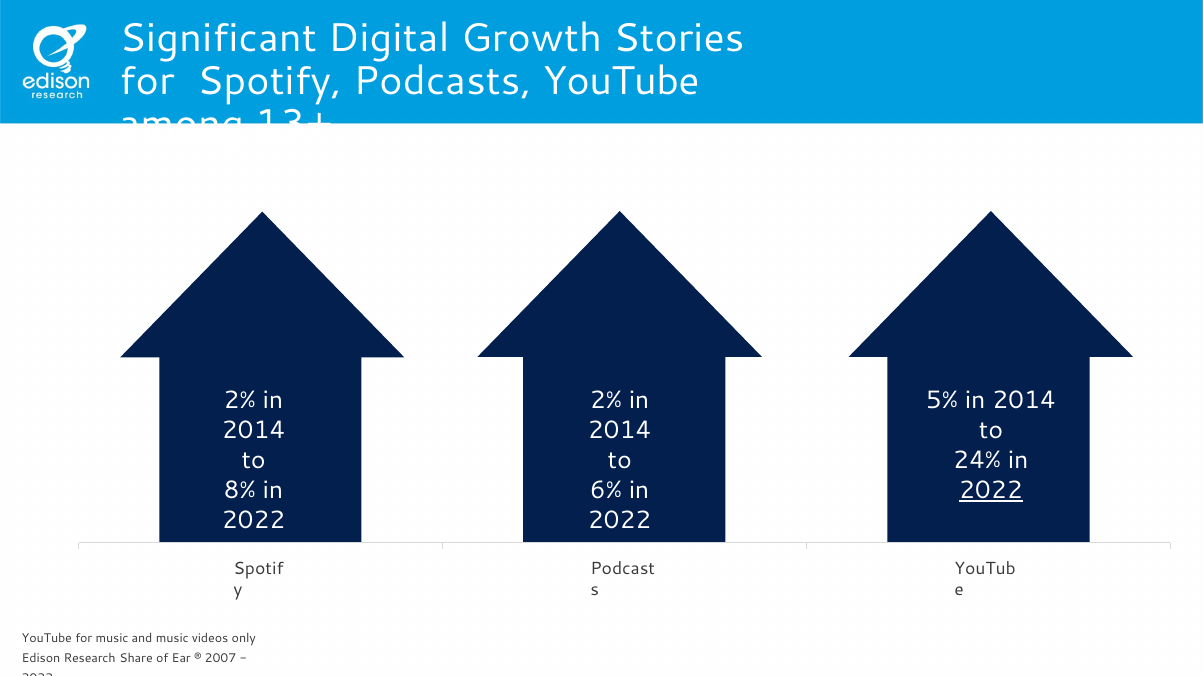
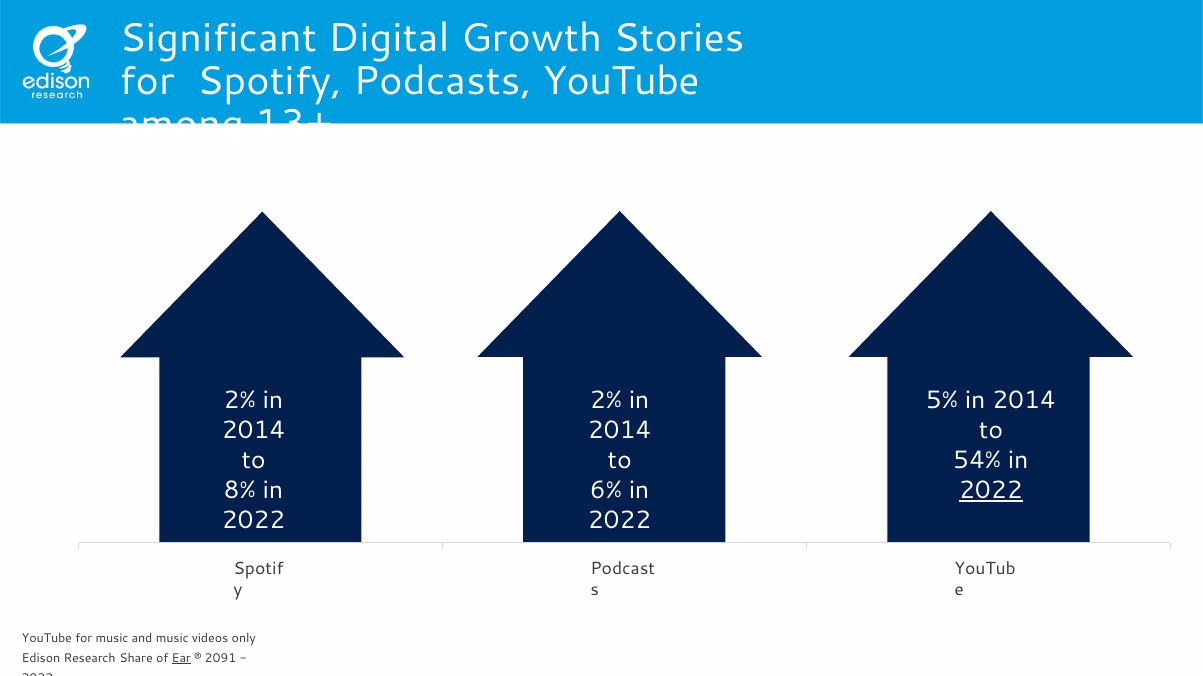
24%: 24% -> 54% (977, 461)
Ear underline: none -> present (181, 659)
2007: 2007 -> 2091 (221, 659)
